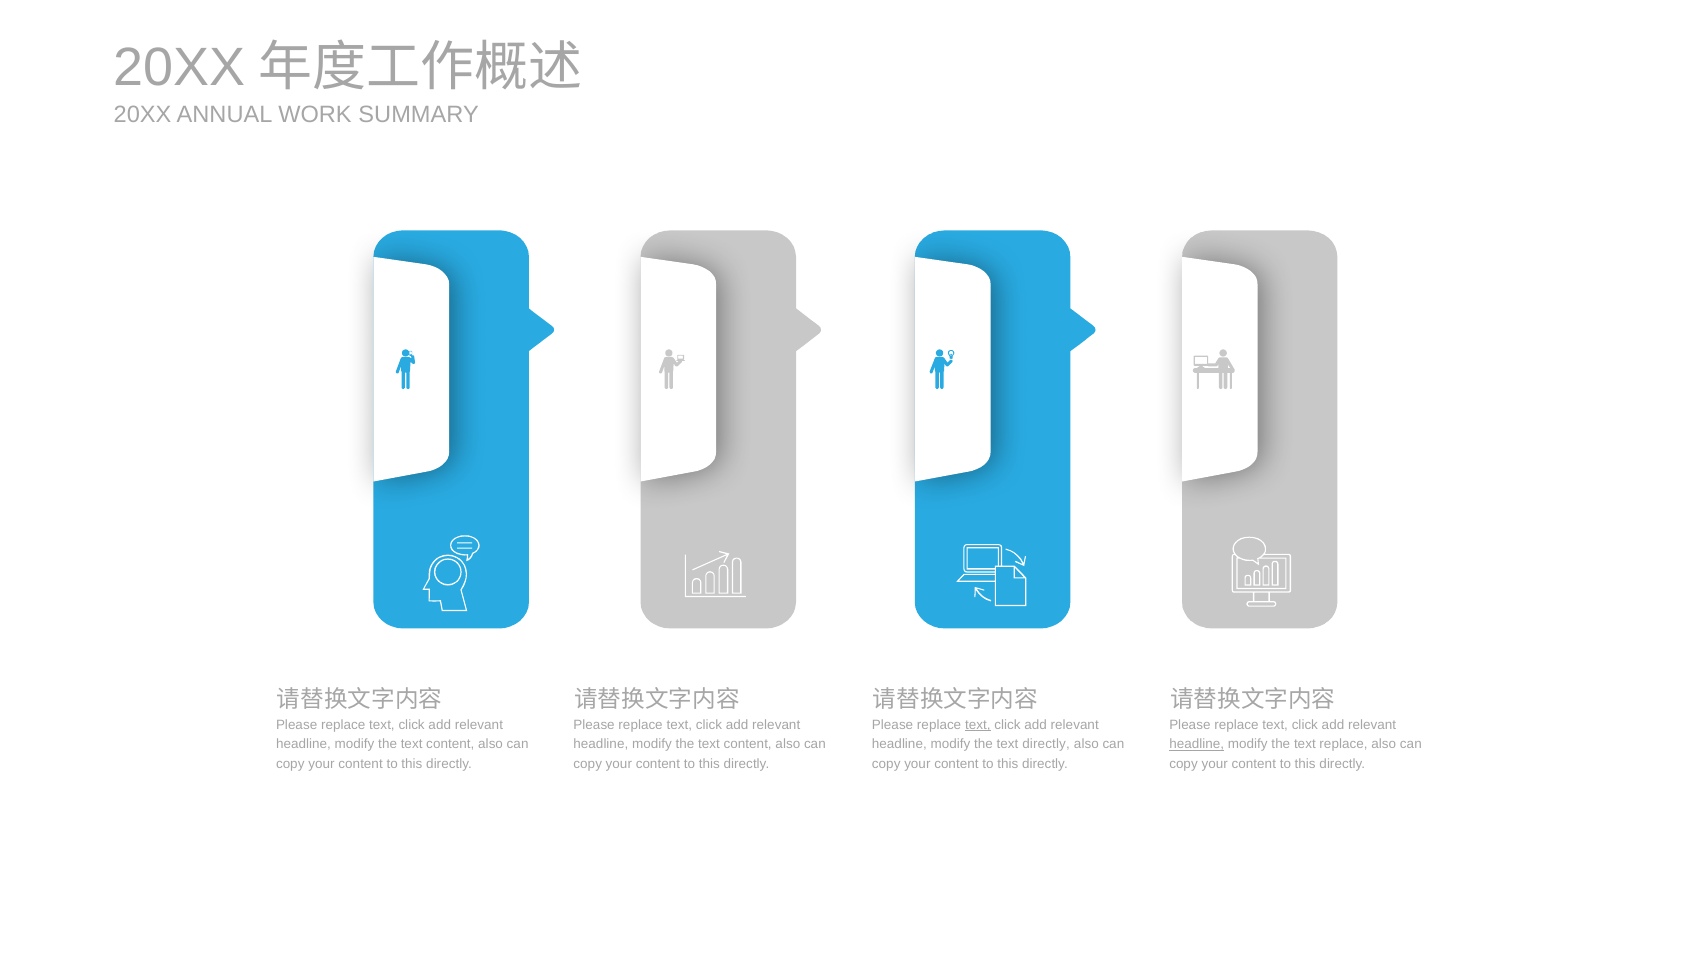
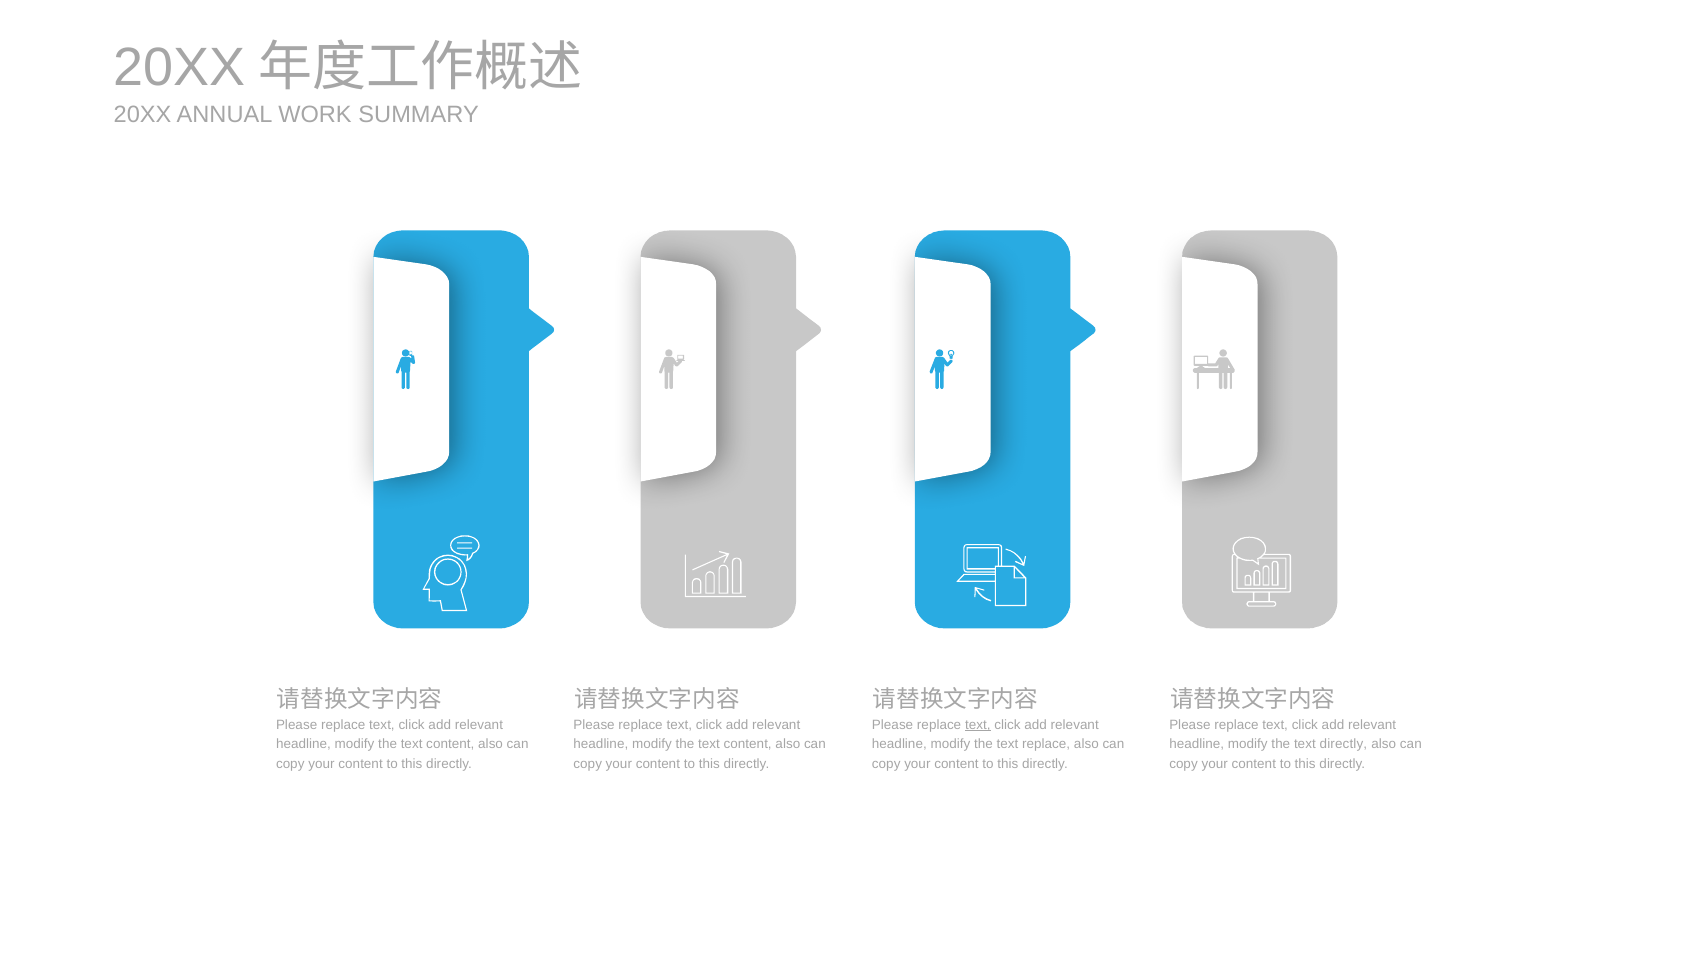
text directly: directly -> replace (1046, 744)
headline underline: present -> none (1197, 744)
text replace: replace -> directly (1343, 744)
